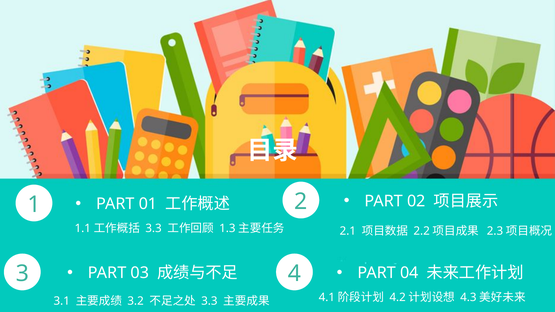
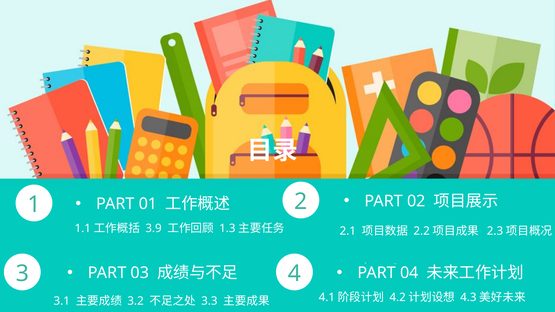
3.3: 3.3 -> 3.9 (154, 228)
